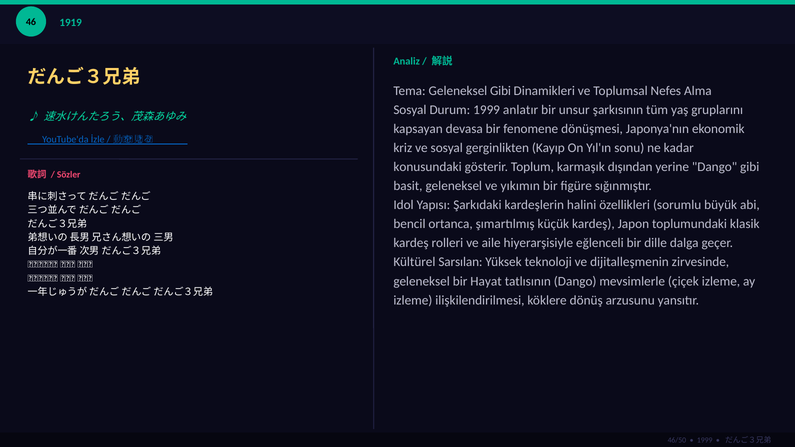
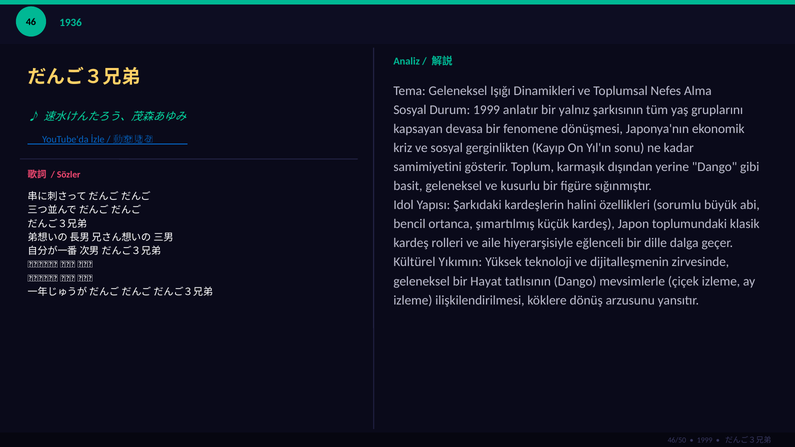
1919: 1919 -> 1936 (71, 23)
Geleneksel Gibi: Gibi -> Işığı (500, 91)
unsur: unsur -> yalnız (574, 110)
konusundaki: konusundaki -> samimiyetini (428, 167)
yıkımın: yıkımın -> kusurlu (520, 186)
Sarsılan: Sarsılan -> Yıkımın (460, 262)
